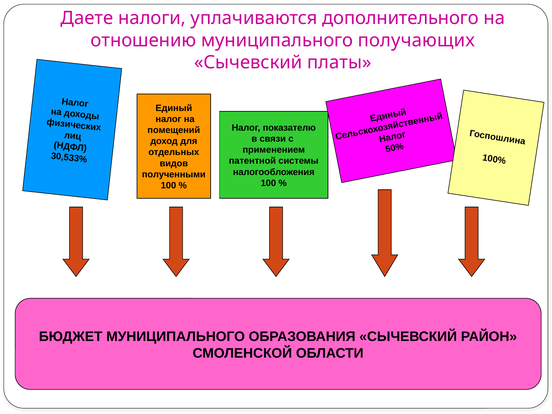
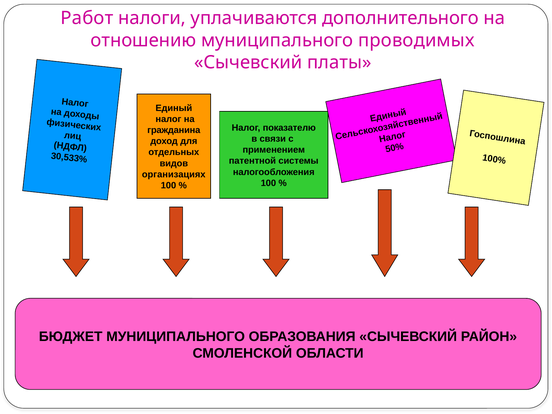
Даете: Даете -> Работ (87, 18)
получающих: получающих -> проводимых (416, 40)
помещений: помещений -> гражданина (174, 130)
полученными: полученными -> организациях (174, 174)
